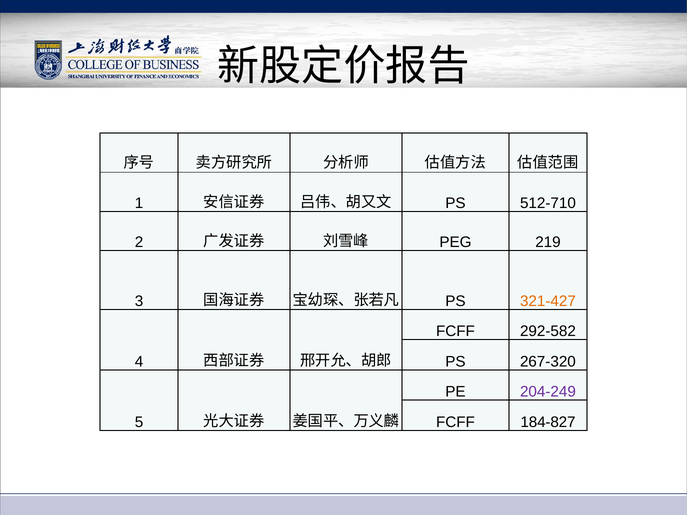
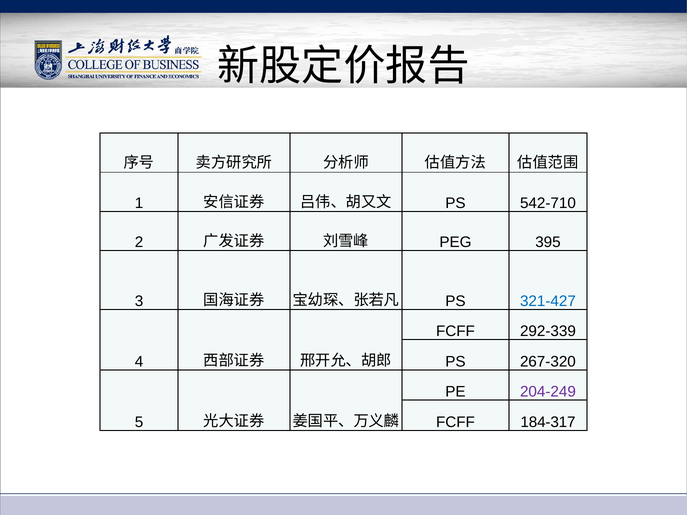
512-710: 512-710 -> 542-710 (548, 203)
219: 219 -> 395 (548, 243)
321-427 colour: orange -> blue (548, 301)
292-582: 292-582 -> 292-339 (548, 332)
184-827: 184-827 -> 184-317 (548, 422)
